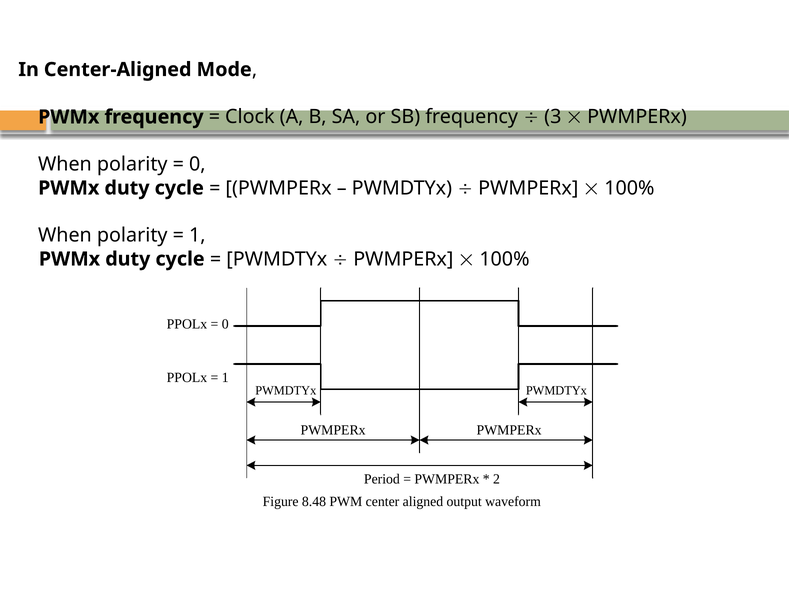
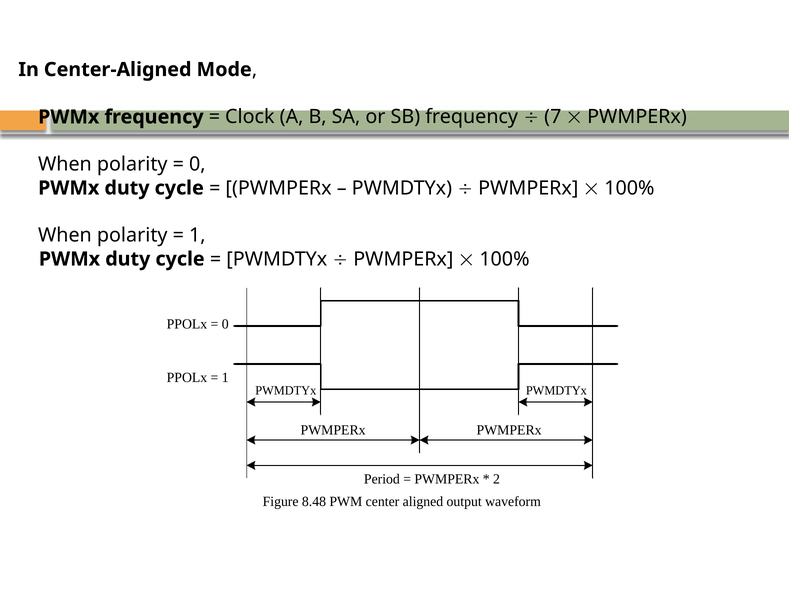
3: 3 -> 7 (553, 117)
